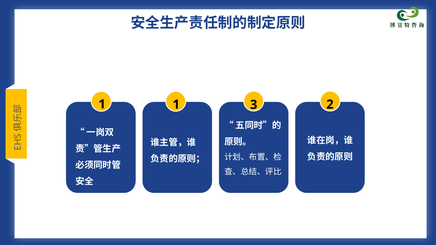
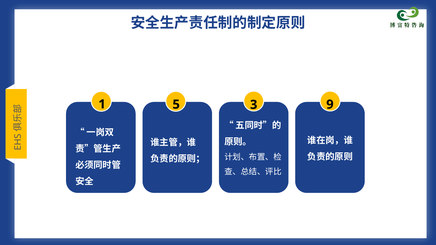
1 1: 1 -> 5 (176, 105)
2: 2 -> 9 (330, 105)
